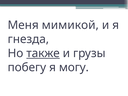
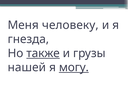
мимикой: мимикой -> человеку (70, 25)
побегу: побегу -> нашей (27, 67)
могу underline: none -> present (74, 67)
